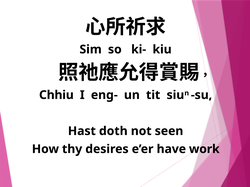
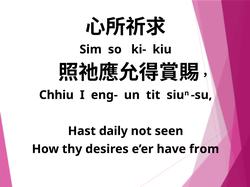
doth: doth -> daily (113, 131)
work: work -> from (204, 149)
